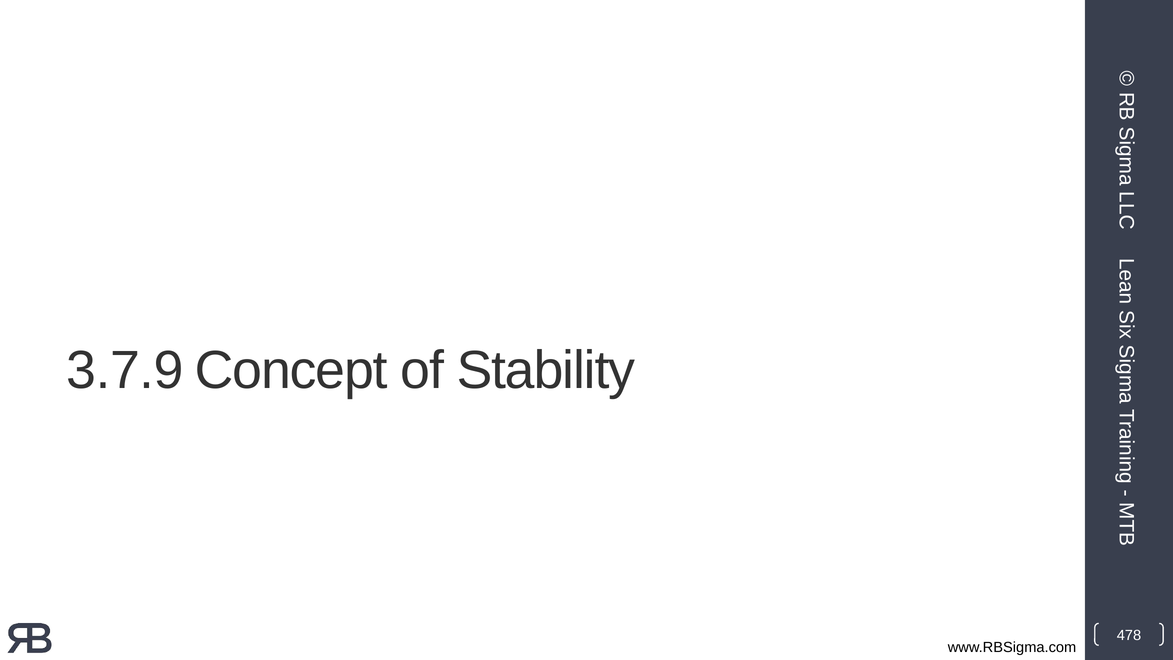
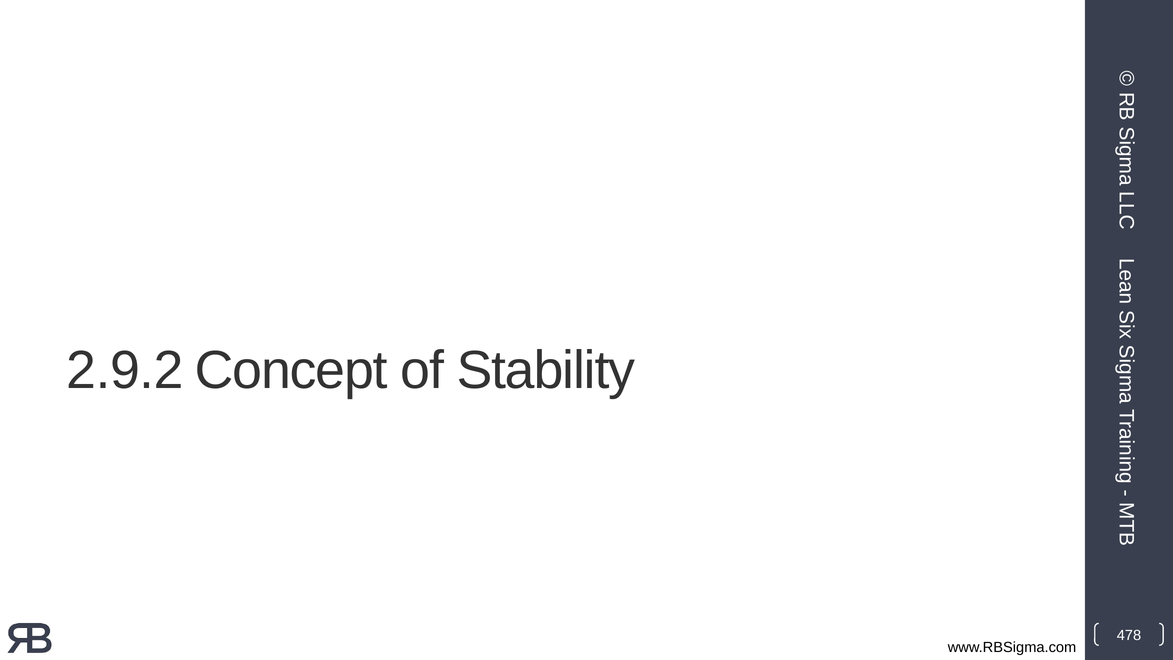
3.7.9: 3.7.9 -> 2.9.2 (125, 371)
